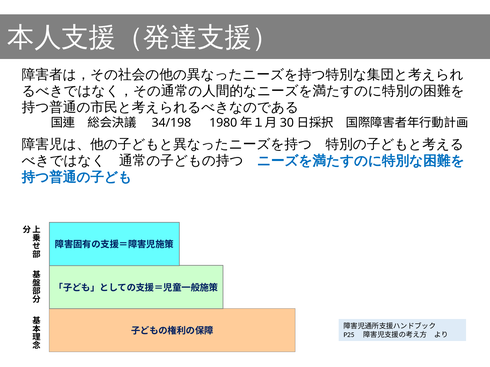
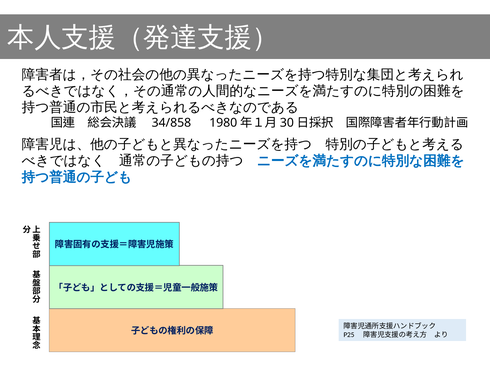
34/198: 34/198 -> 34/858 (171, 123)
